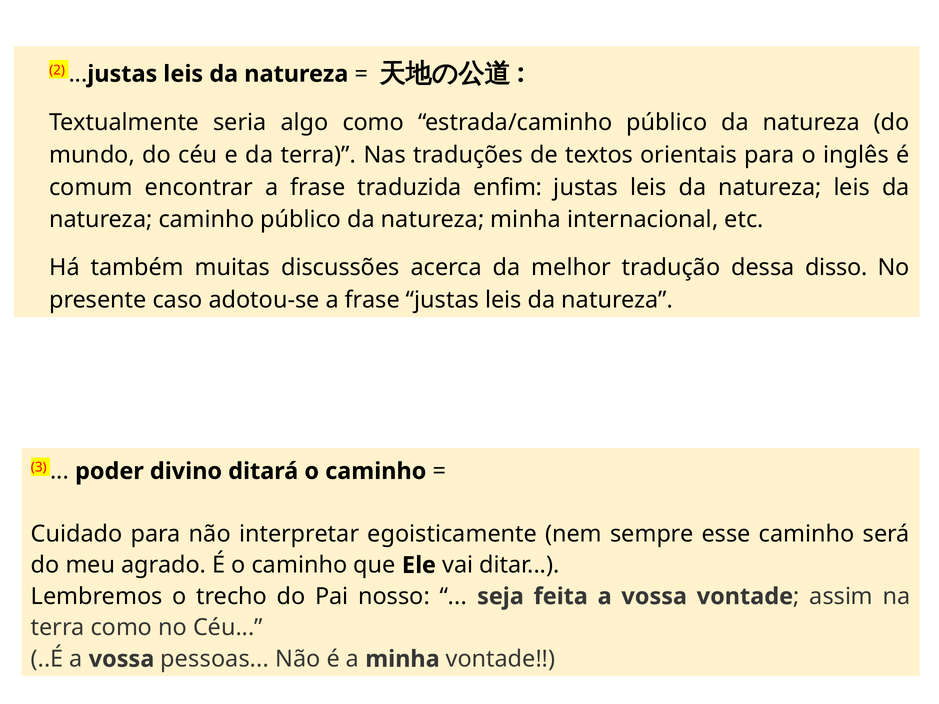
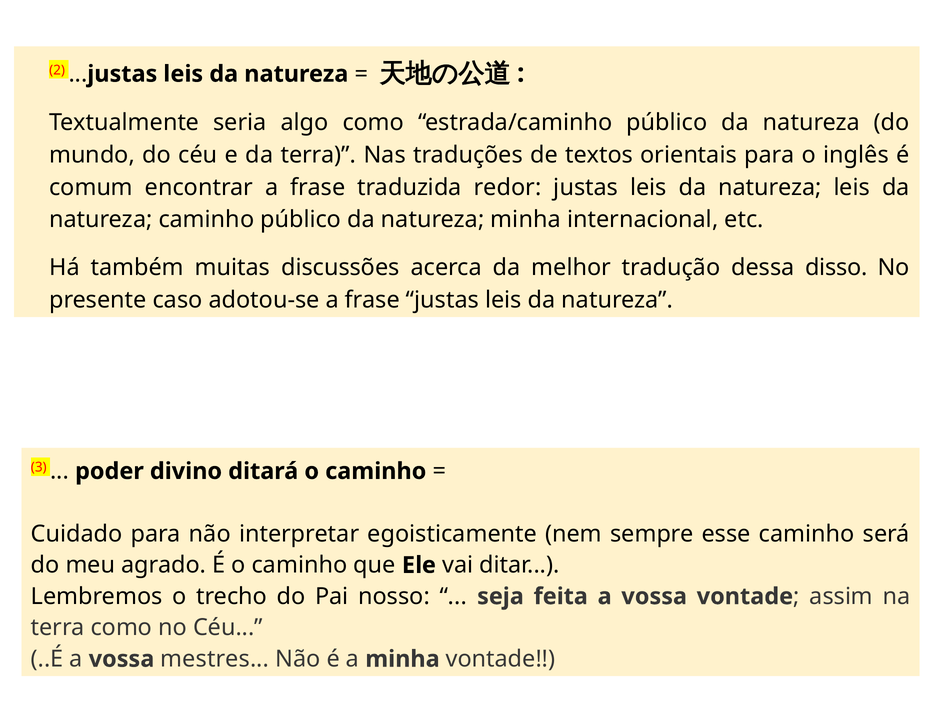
enfim: enfim -> redor (508, 187)
pessoas: pessoas -> mestres (215, 659)
